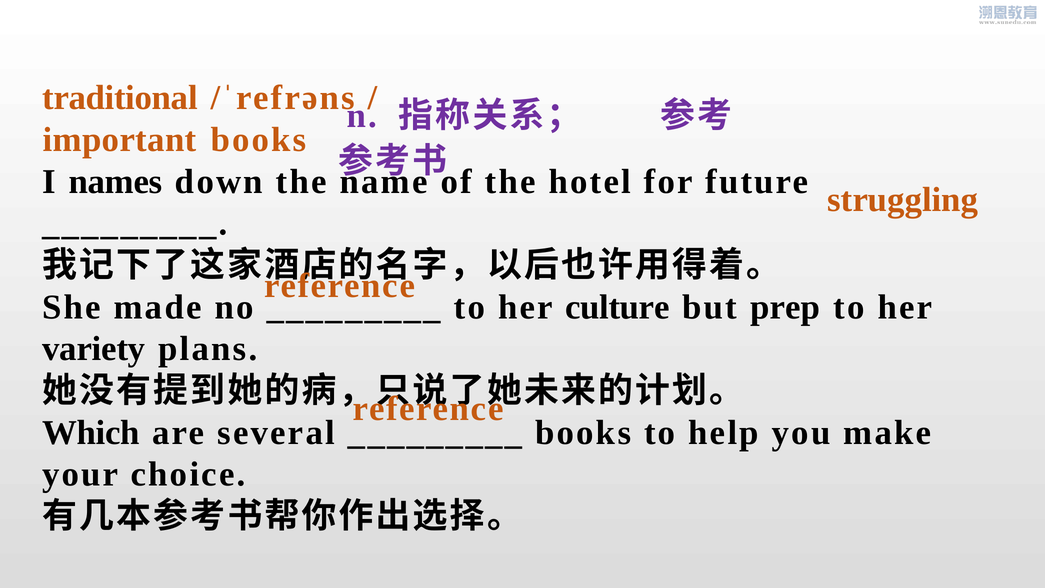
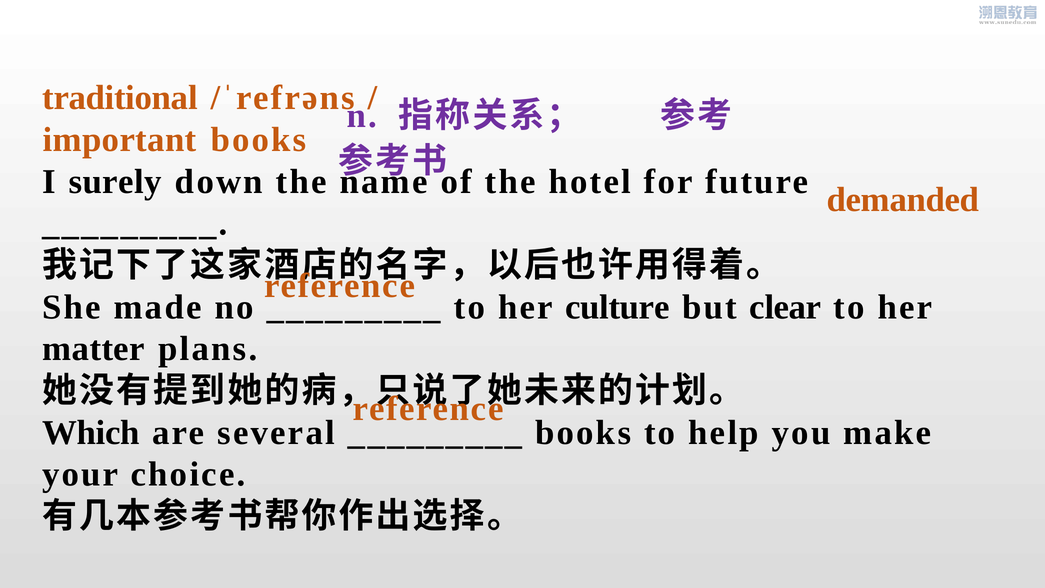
names: names -> surely (115, 182)
struggling: struggling -> demanded (903, 200)
prep: prep -> clear (785, 307)
variety: variety -> matter (94, 349)
